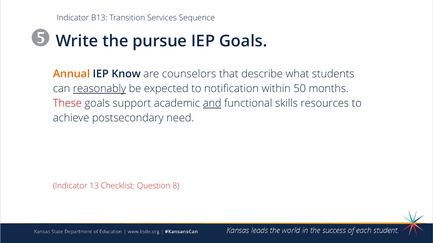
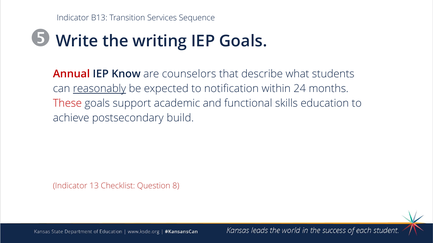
pursue: pursue -> writing (160, 41)
Annual colour: orange -> red (71, 74)
50: 50 -> 24 (300, 89)
and underline: present -> none (212, 104)
resources: resources -> education (325, 104)
need: need -> build (180, 118)
